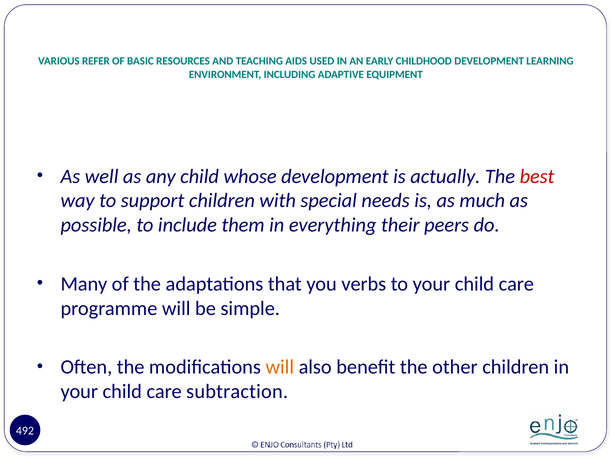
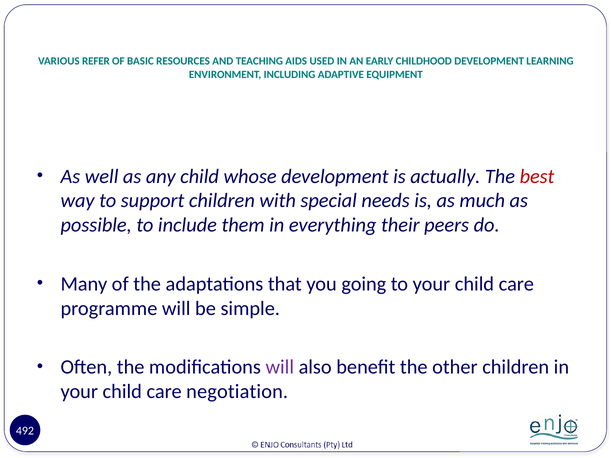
verbs: verbs -> going (364, 284)
will colour: orange -> purple (280, 367)
subtraction: subtraction -> negotiation (237, 392)
